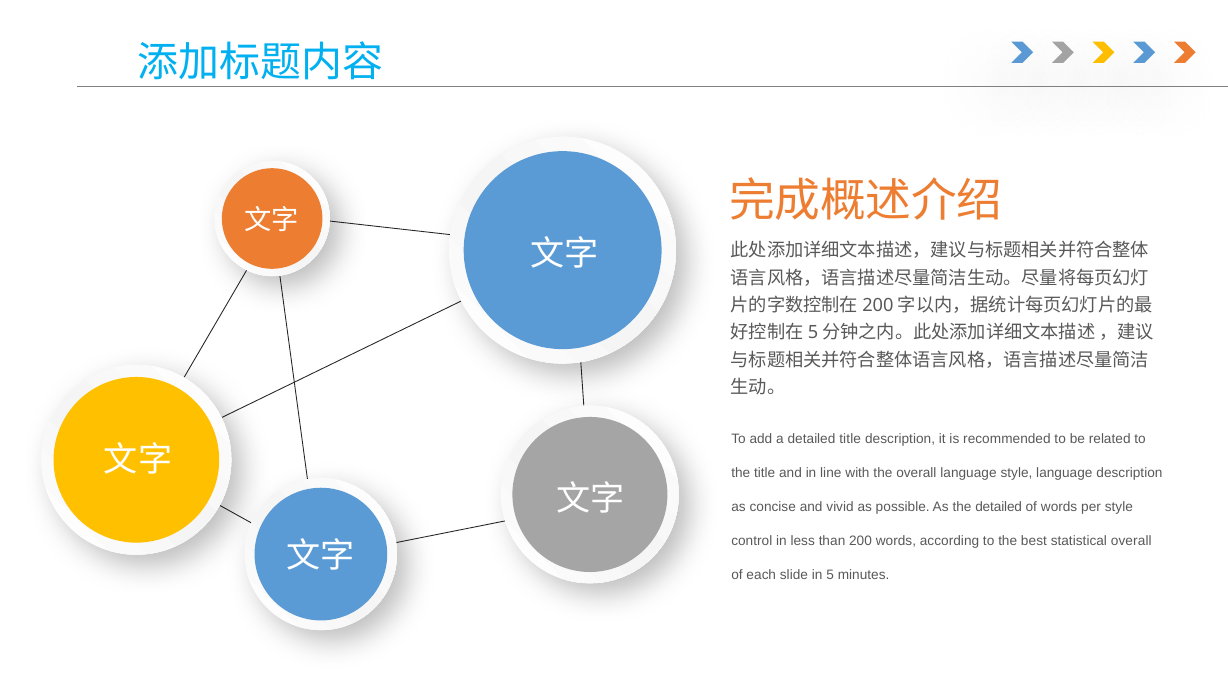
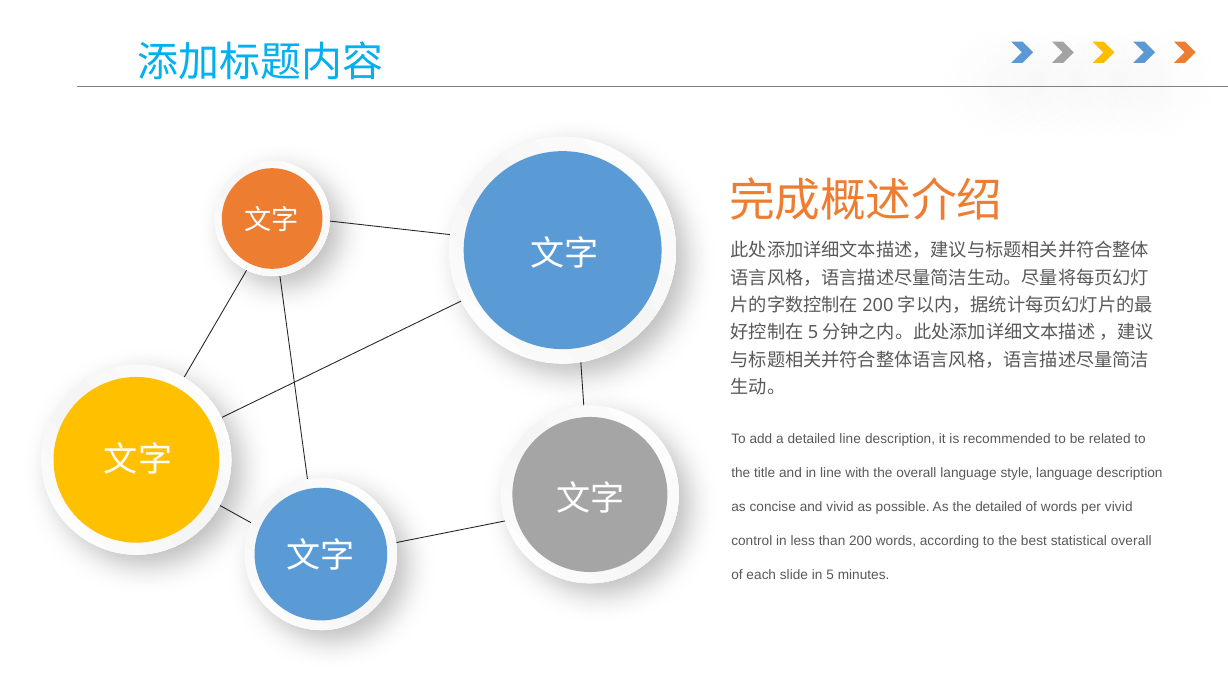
detailed title: title -> line (850, 439)
per style: style -> vivid (1119, 507)
